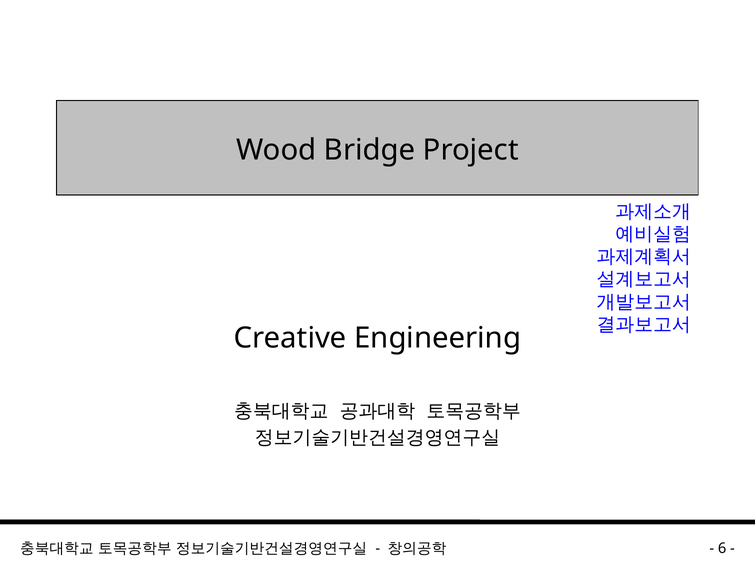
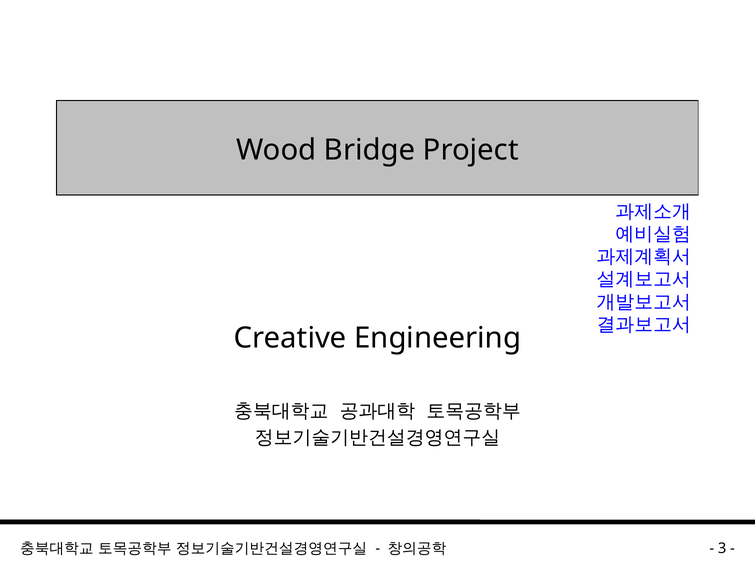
6: 6 -> 3 (722, 548)
